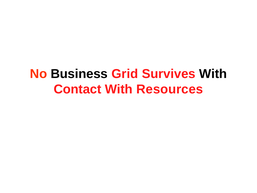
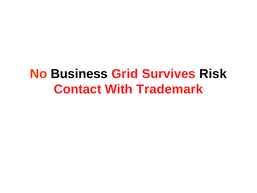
Survives With: With -> Risk (213, 74)
Resources: Resources -> Trademark (170, 89)
